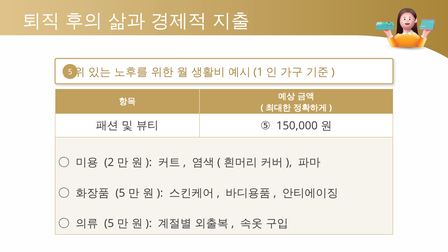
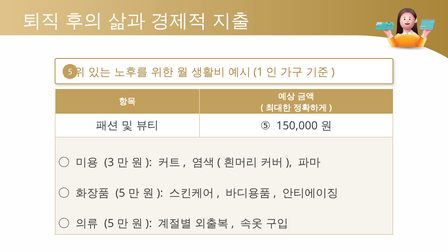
2: 2 -> 3 (109, 162)
